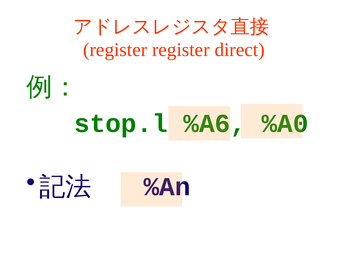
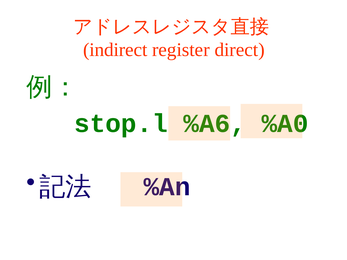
register: register -> indirect (115, 50)
